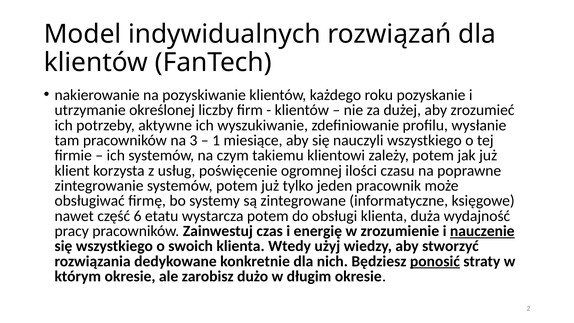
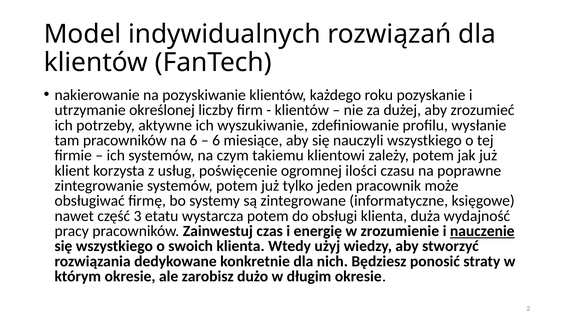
na 3: 3 -> 6 (193, 140)
1: 1 -> 6 (216, 140)
6: 6 -> 3 (138, 216)
ponosić underline: present -> none (435, 261)
